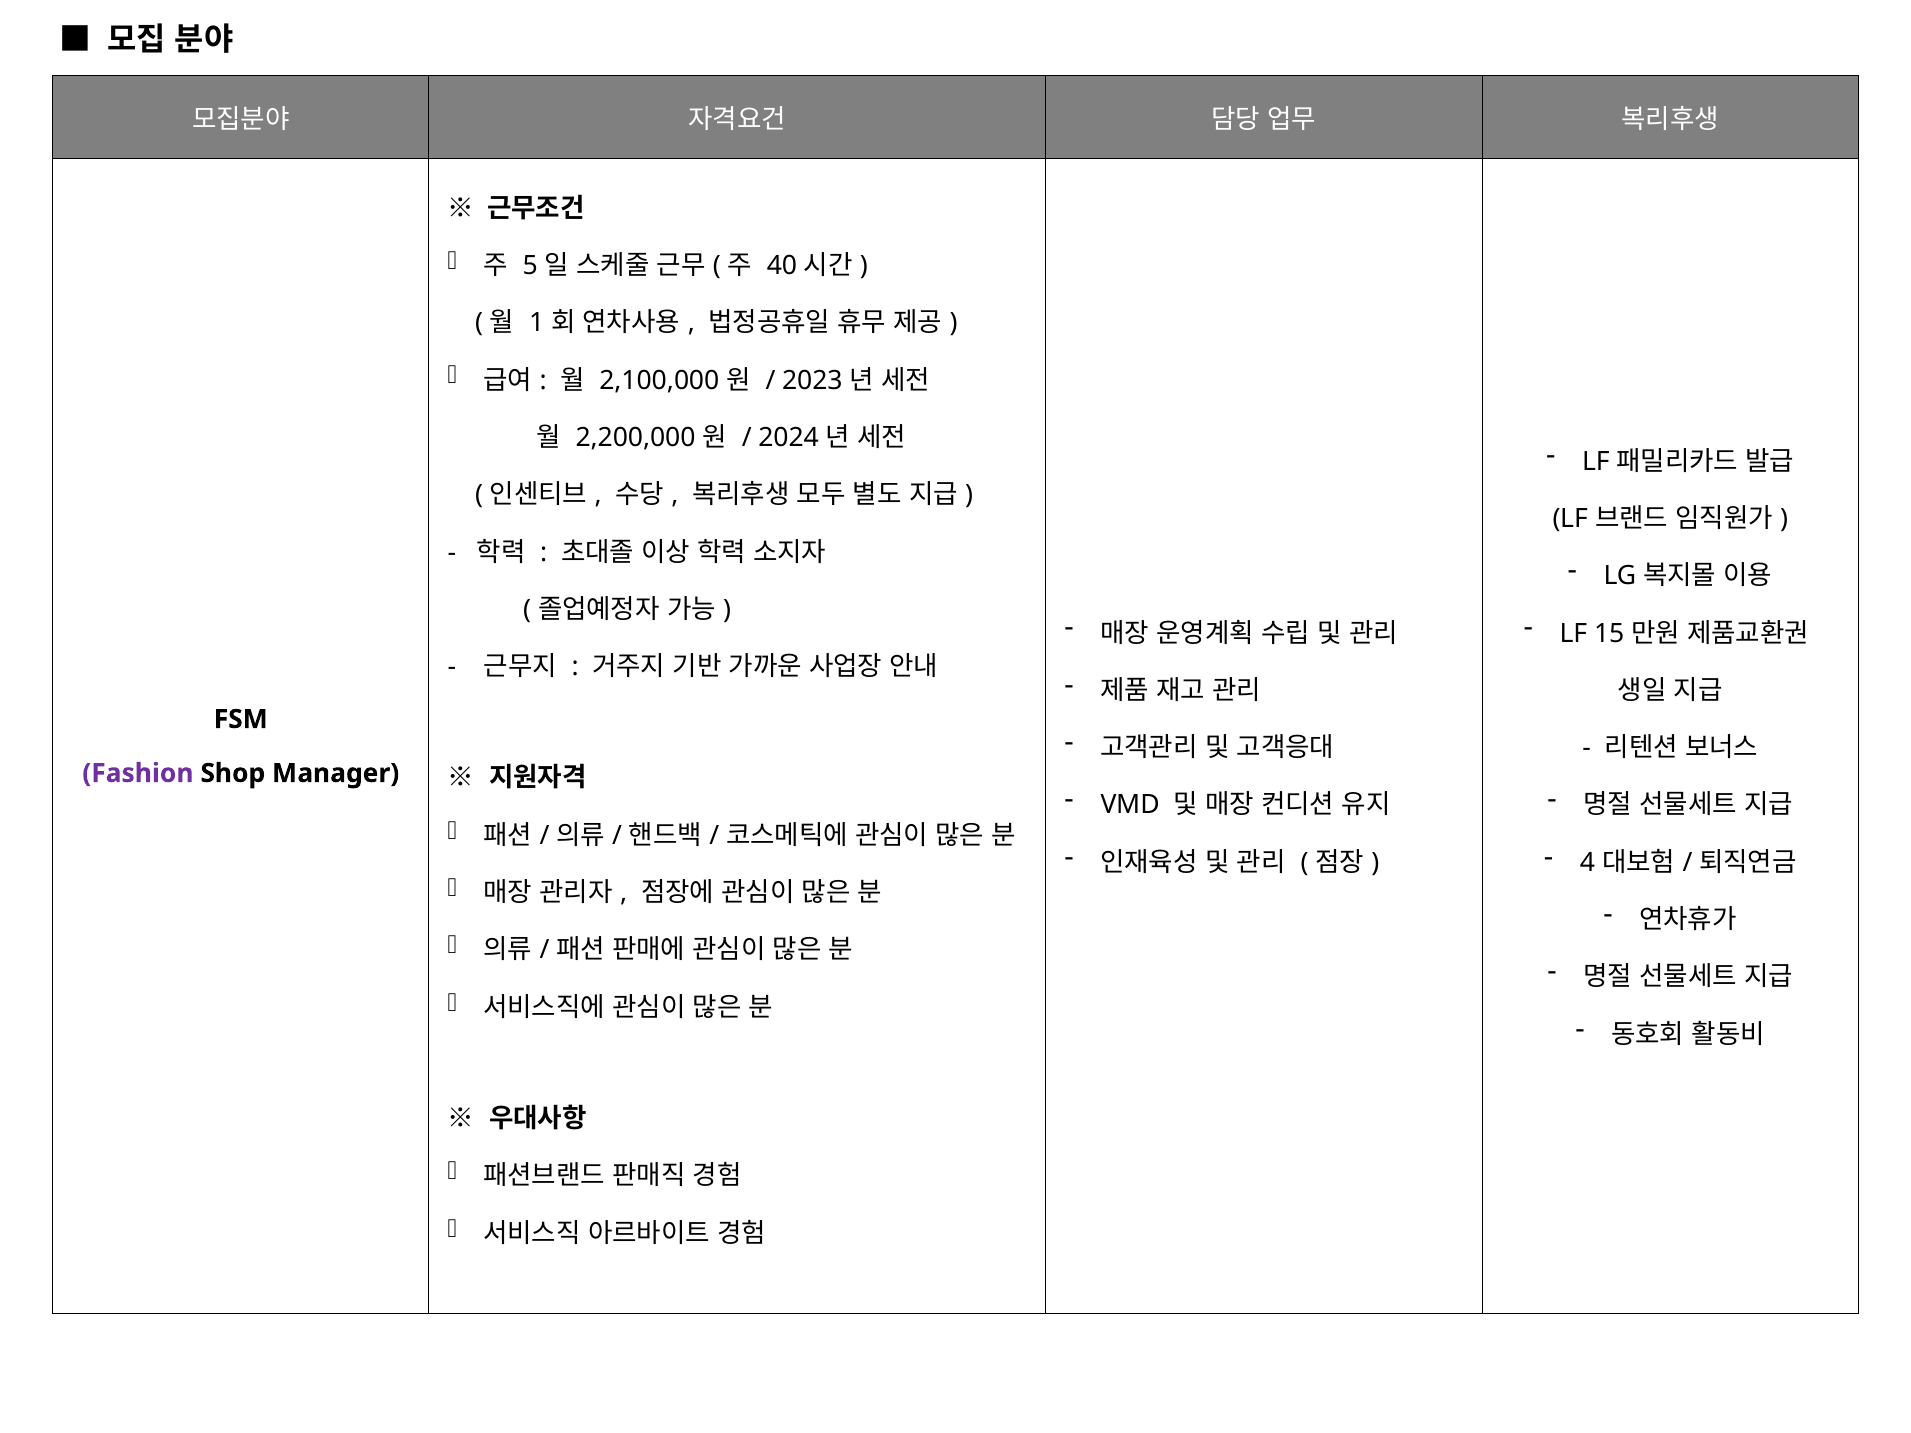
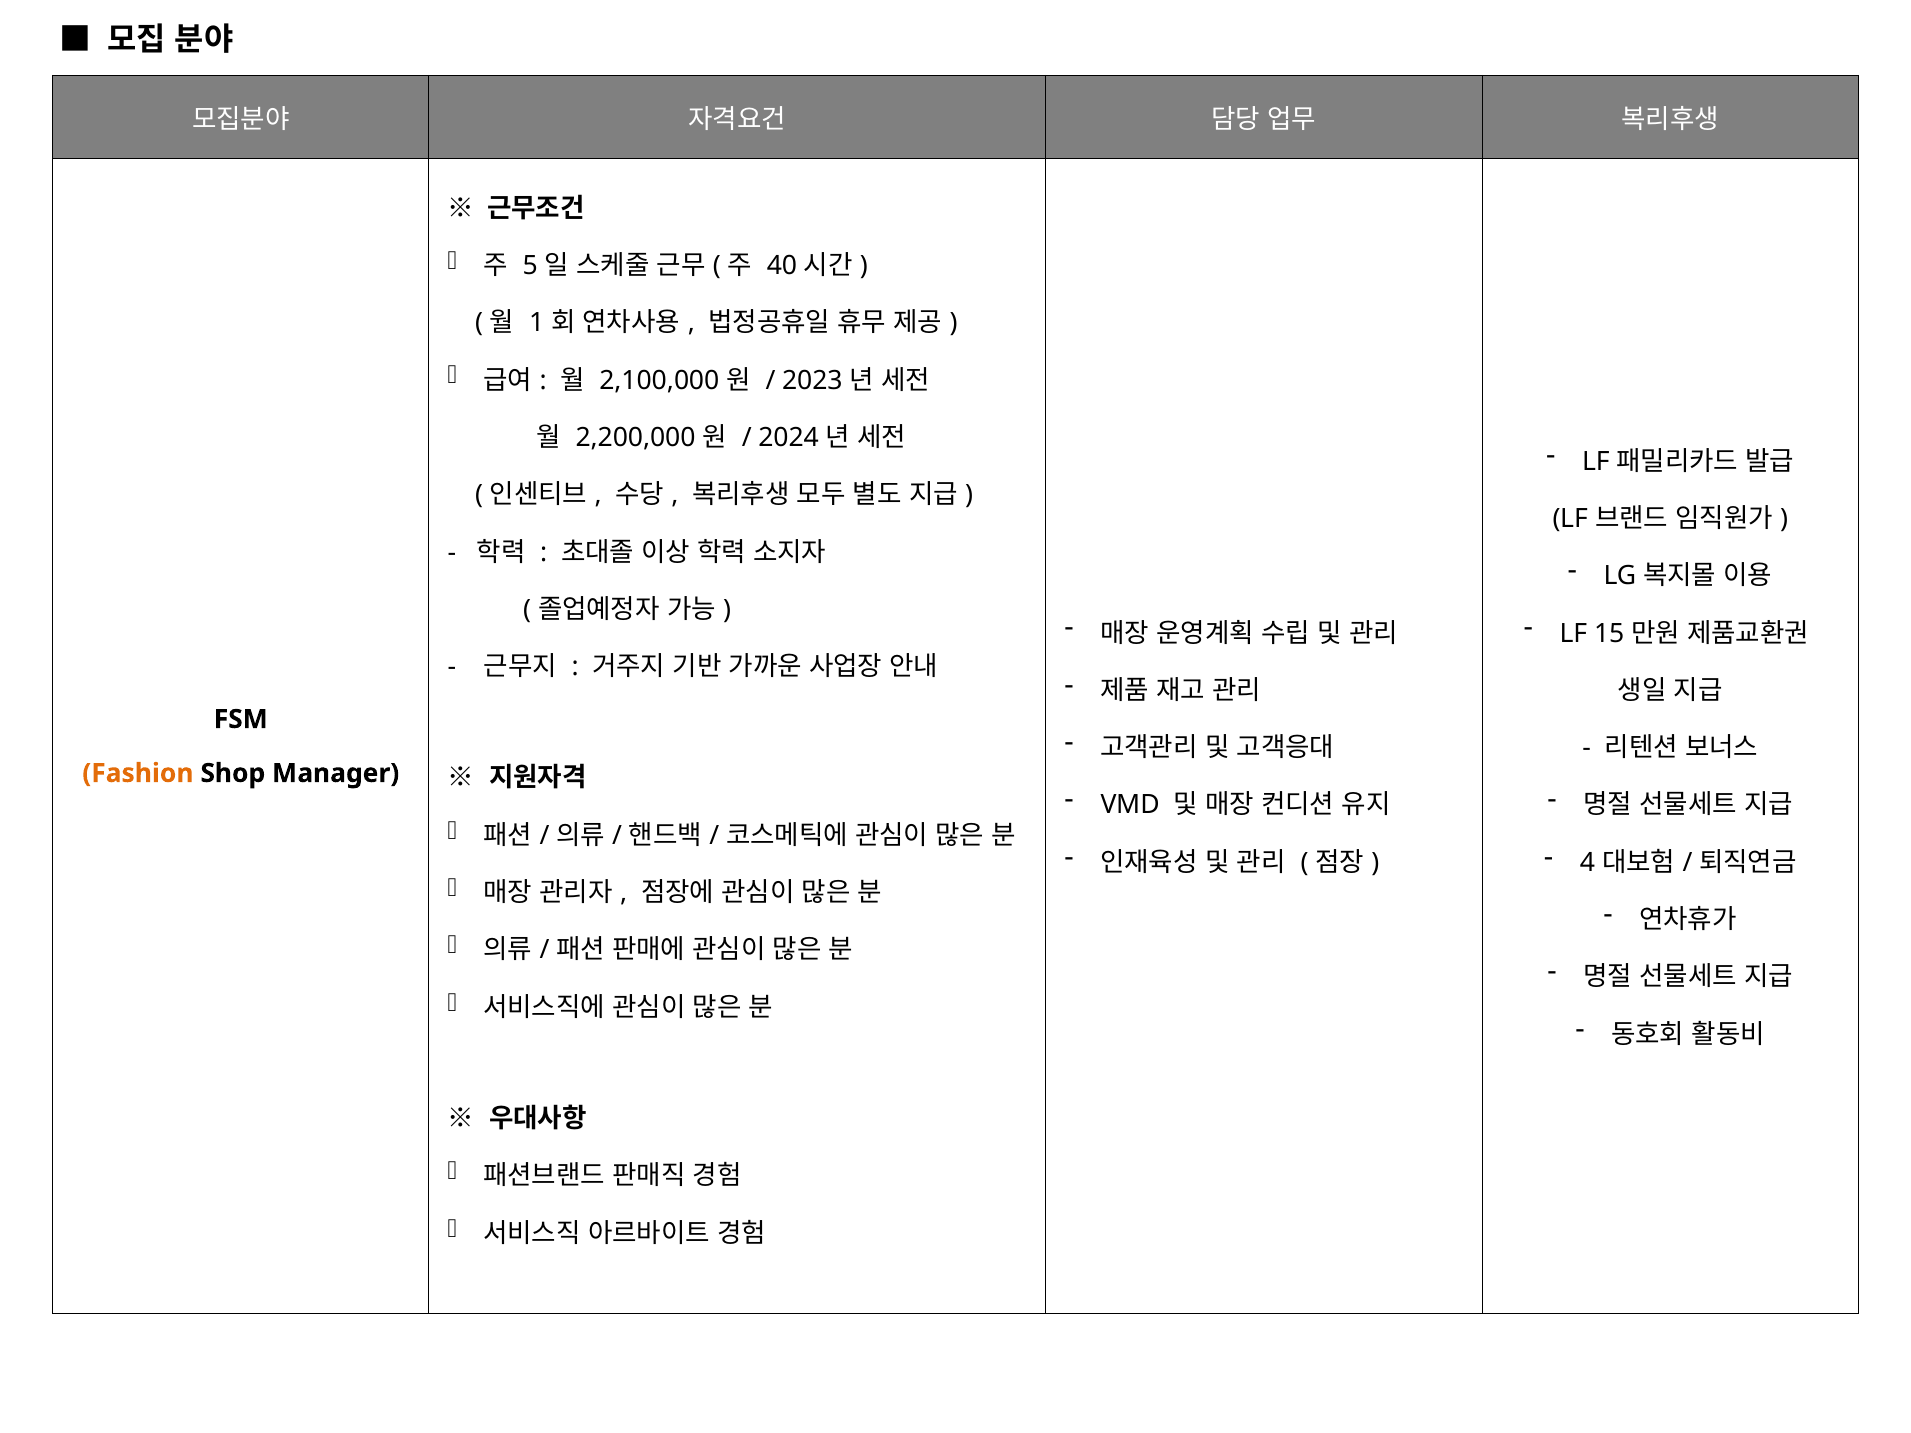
Fashion colour: purple -> orange (138, 773)
